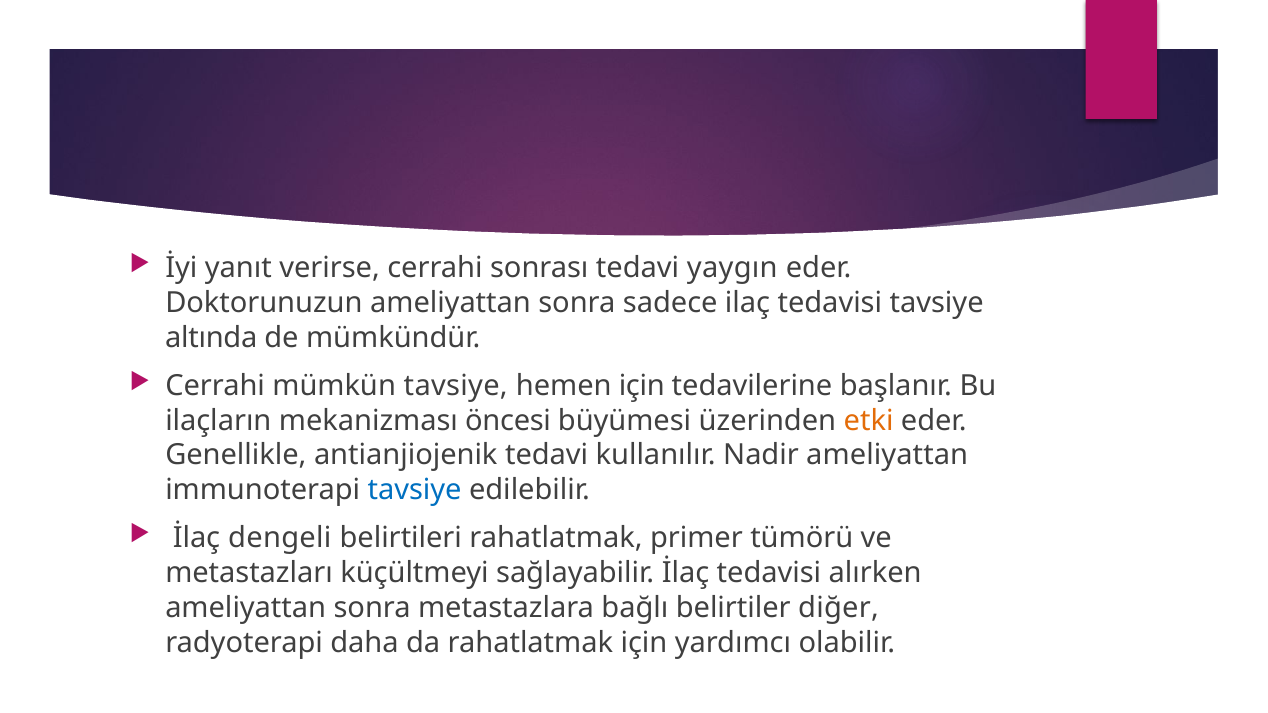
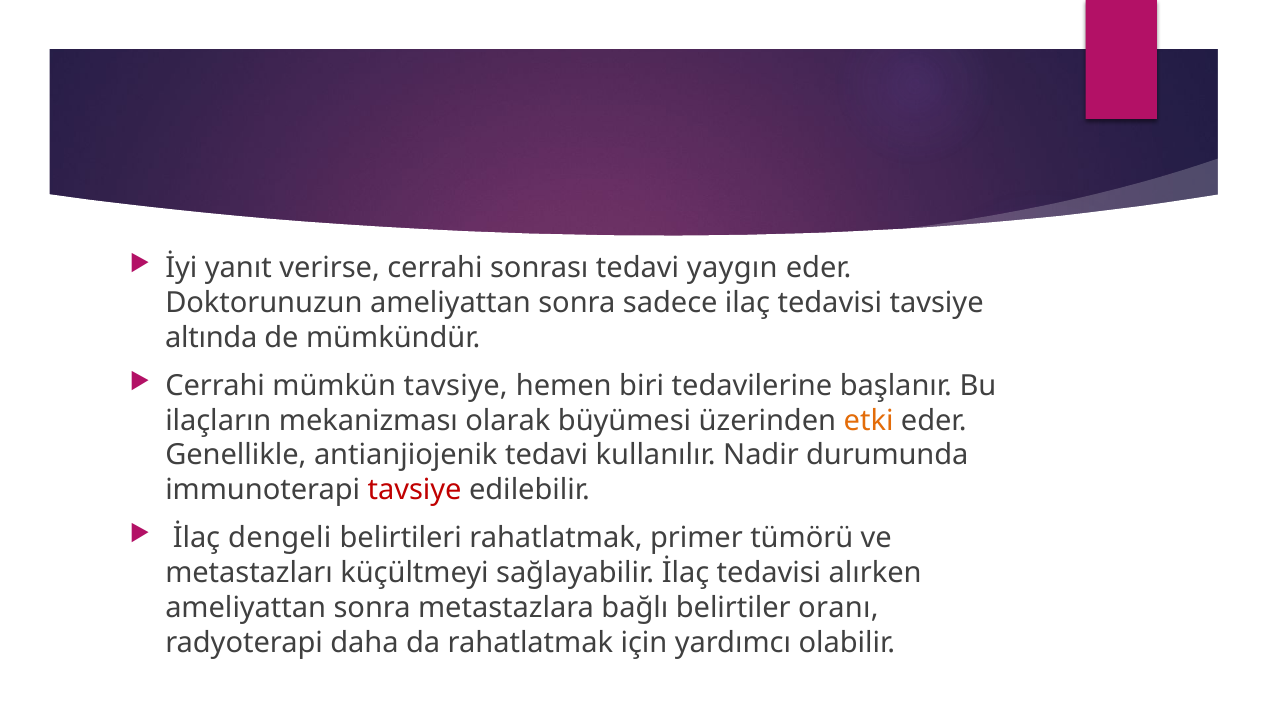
hemen için: için -> biri (642, 386)
öncesi: öncesi -> olarak (508, 421)
Nadir ameliyattan: ameliyattan -> durumunda (887, 455)
tavsiye colour: blue -> red (415, 490)
diğer: diğer -> oranı (838, 608)
